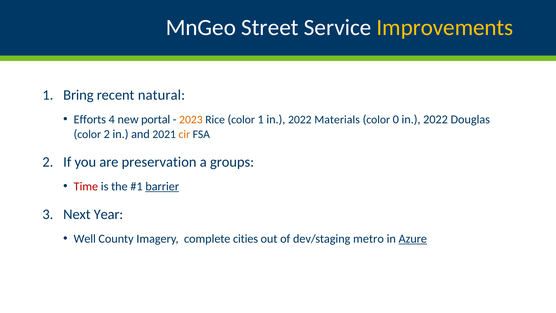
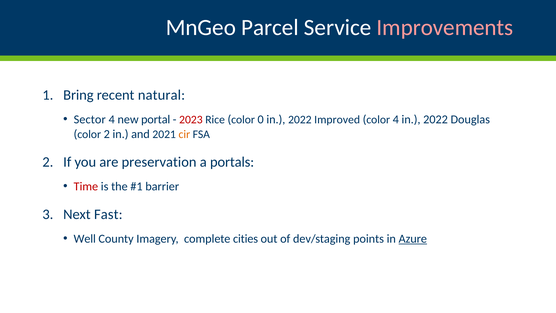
Street: Street -> Parcel (270, 28)
Improvements colour: yellow -> pink (445, 28)
Efforts: Efforts -> Sector (90, 120)
2023 colour: orange -> red (191, 120)
color 1: 1 -> 0 (261, 120)
Materials: Materials -> Improved (337, 120)
color 0: 0 -> 4 (396, 120)
groups: groups -> portals (232, 162)
barrier underline: present -> none (162, 186)
Year: Year -> Fast (108, 214)
metro: metro -> points (369, 239)
